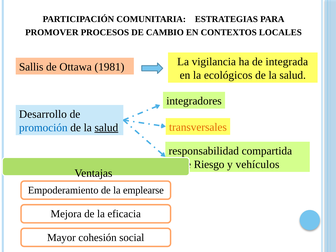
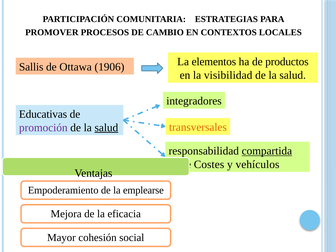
1981: 1981 -> 1906 (109, 67)
vigilancia: vigilancia -> elementos (214, 62)
integrada: integrada -> productos (287, 62)
ecológicos: ecológicos -> visibilidad (228, 75)
Desarrollo: Desarrollo -> Educativas (43, 114)
promoción colour: blue -> purple (43, 128)
compartida underline: none -> present (267, 151)
Riesgo: Riesgo -> Costes (209, 164)
